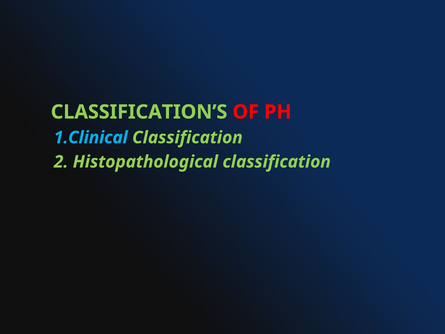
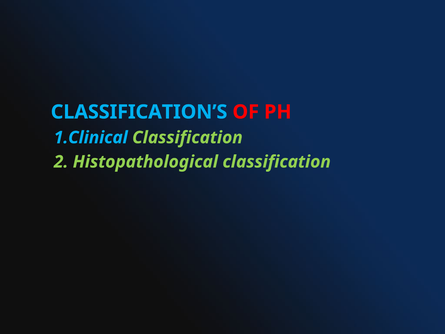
CLASSIFICATION’S colour: light green -> light blue (139, 112)
